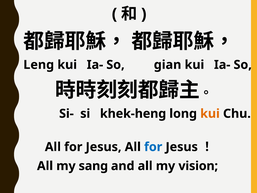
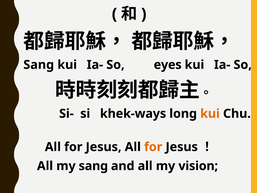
Leng: Leng -> Sang (39, 65)
gian: gian -> eyes (168, 65)
khek-heng: khek-heng -> khek-ways (133, 113)
for colour: blue -> orange (153, 147)
